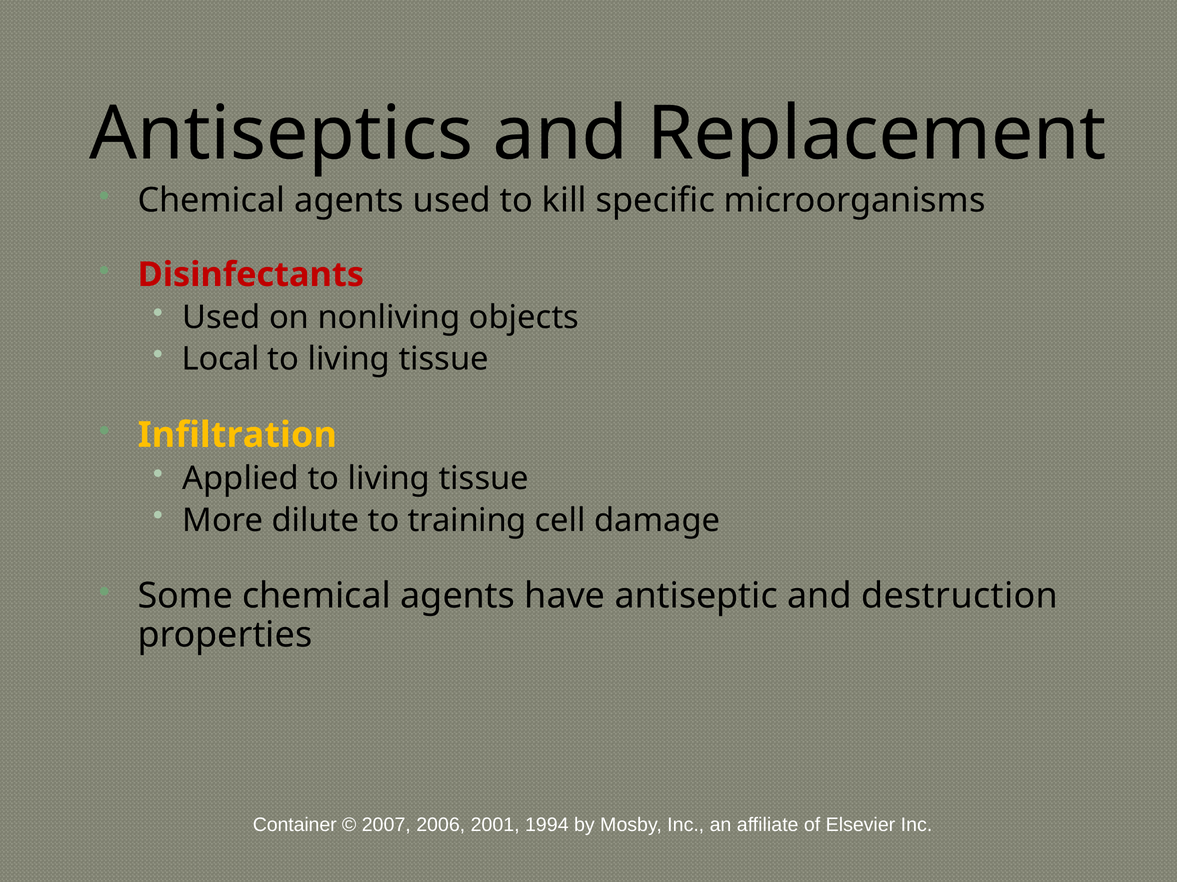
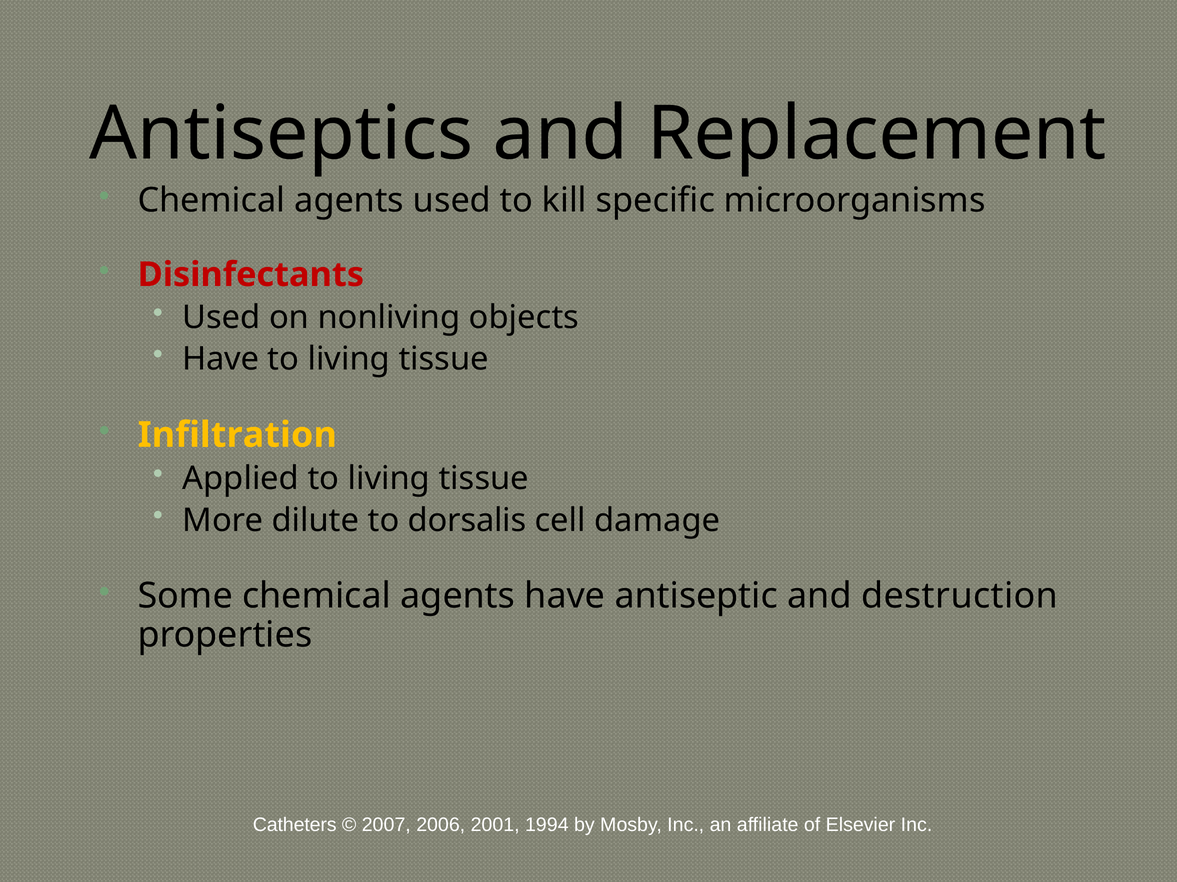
Local: Local -> Have (221, 359)
training: training -> dorsalis (467, 521)
Container: Container -> Catheters (295, 825)
